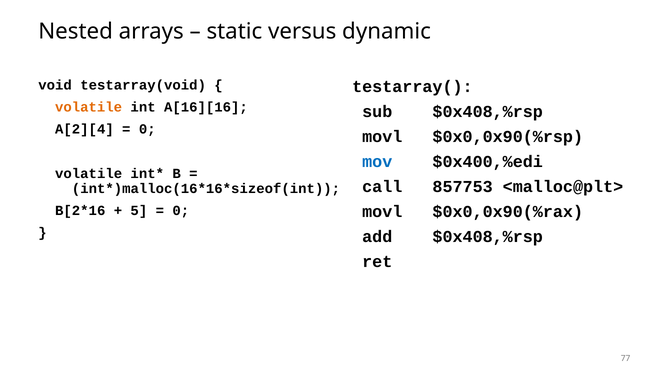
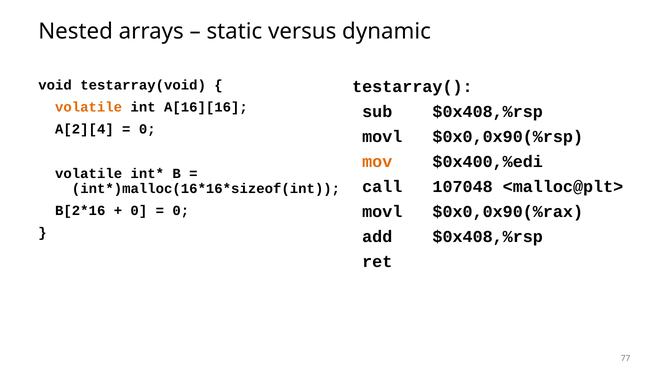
mov colour: blue -> orange (377, 162)
857753: 857753 -> 107048 (463, 187)
5: 5 -> 0 (139, 211)
